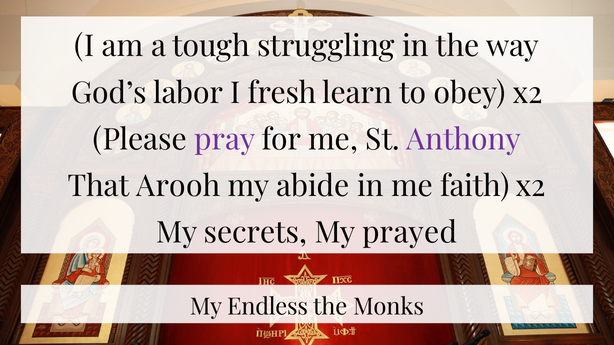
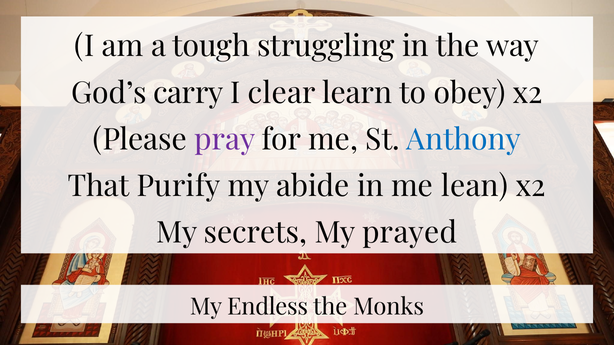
labor: labor -> carry (188, 93)
fresh: fresh -> clear (282, 93)
Anthony colour: purple -> blue (463, 140)
Arooh: Arooh -> Purify (179, 186)
faith: faith -> lean (474, 186)
